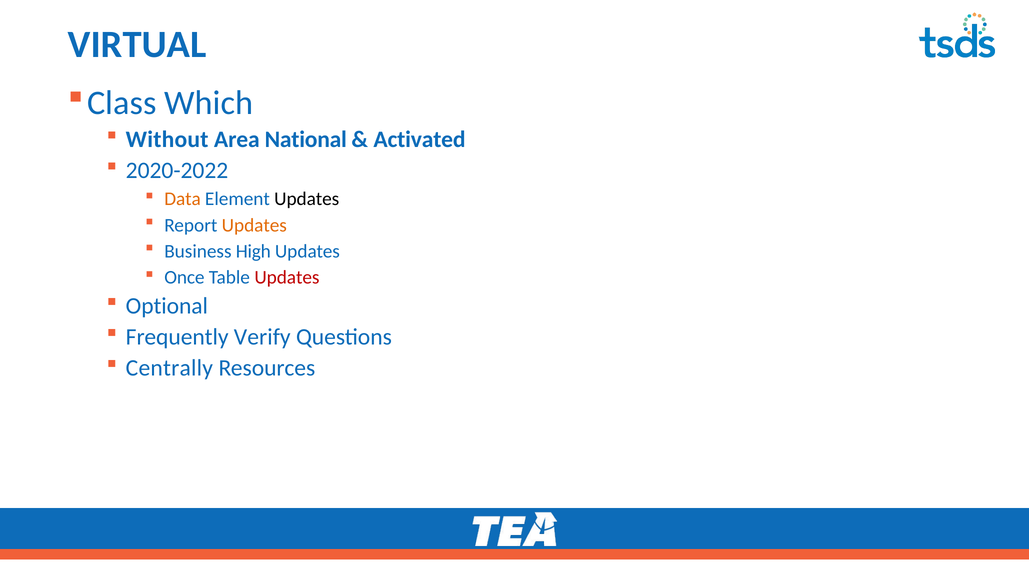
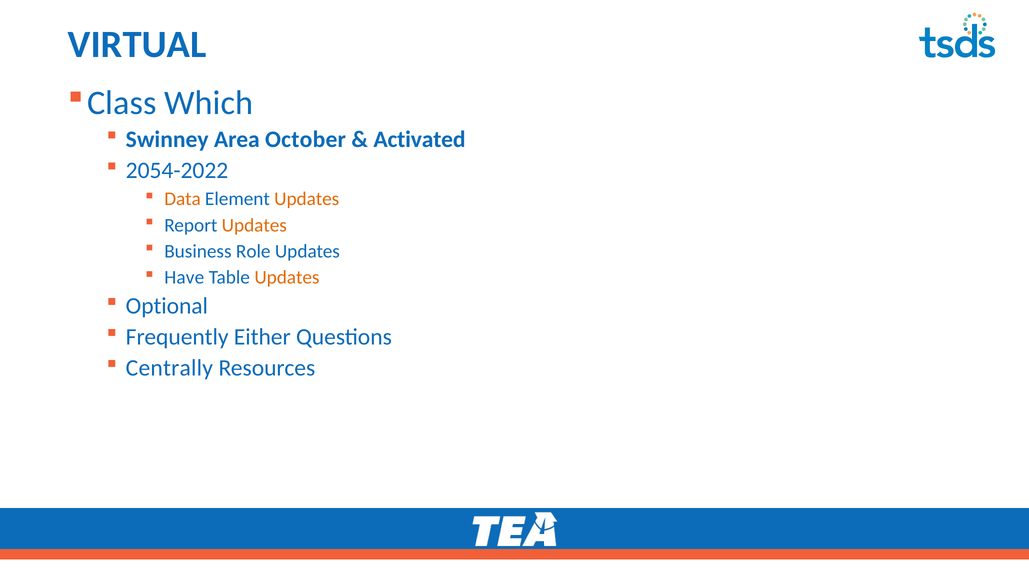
Without: Without -> Swinney (167, 140)
National: National -> October (306, 140)
2020-2022: 2020-2022 -> 2054-2022 (177, 170)
Updates colour: black -> orange (307, 199)
High: High -> Role (253, 251)
Once: Once -> Have (184, 278)
Updates colour: red -> orange (287, 278)
Verify: Verify -> Either (262, 337)
